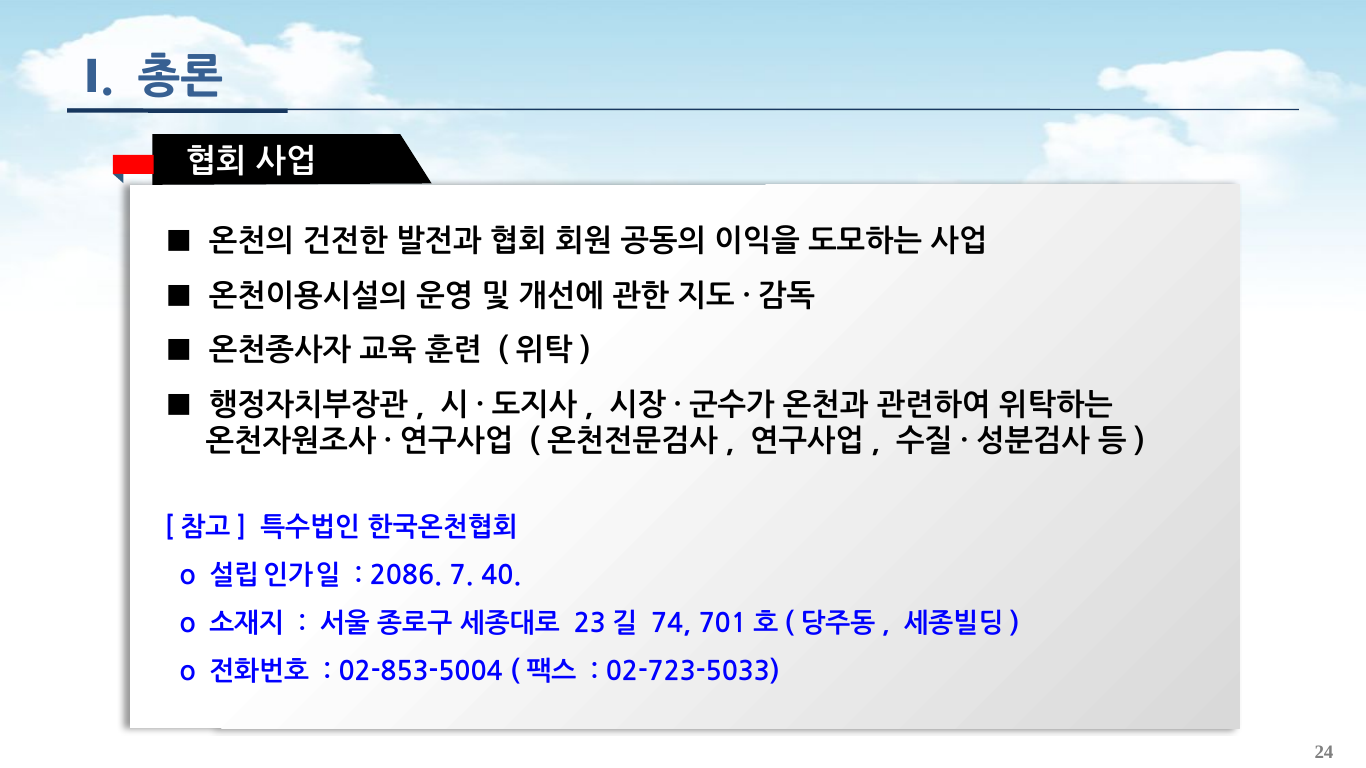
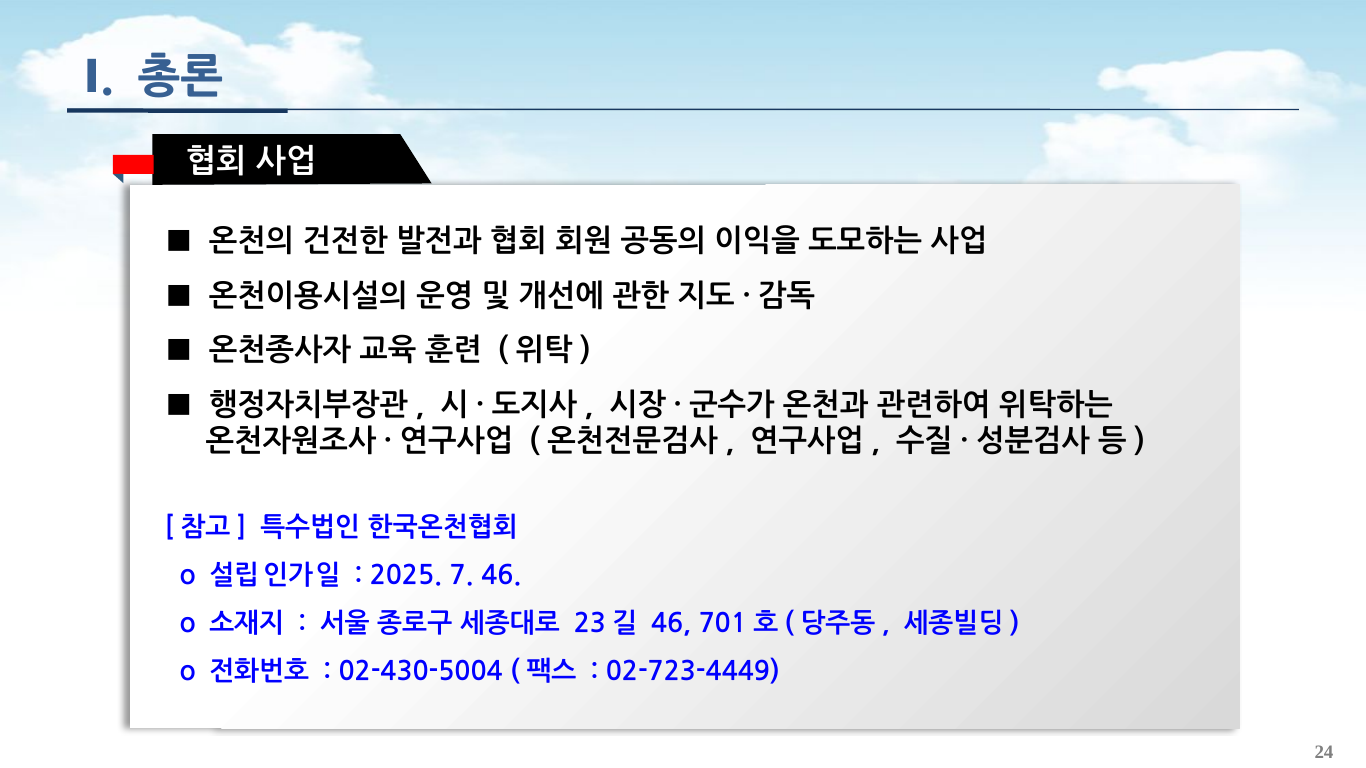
2086: 2086 -> 2025 (406, 576)
7 40: 40 -> 46 (501, 576)
74: 74 -> 46 (671, 624)
02-853-5004: 02-853-5004 -> 02-430-5004 (421, 672)
02-723-5033: 02-723-5033 -> 02-723-4449 (693, 672)
